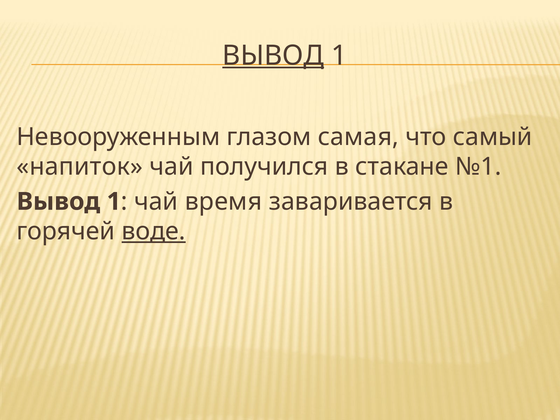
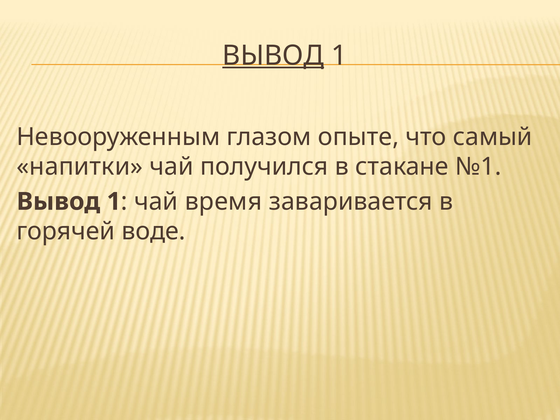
самая: самая -> опыте (358, 137)
напиток: напиток -> напитки (80, 167)
воде underline: present -> none (154, 231)
